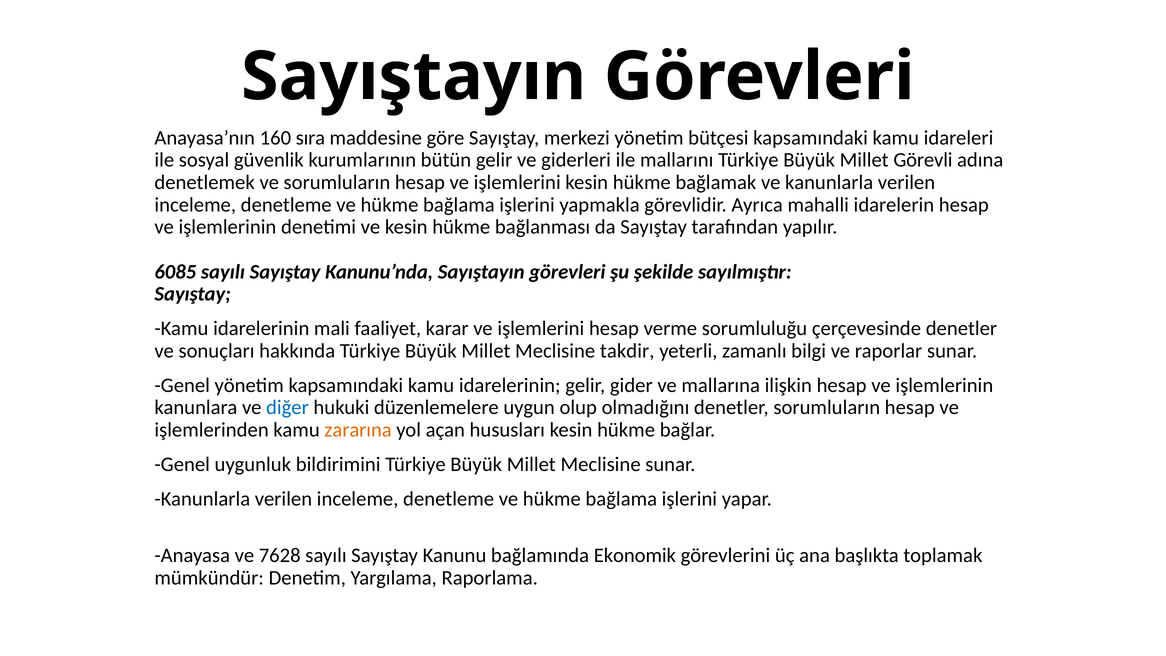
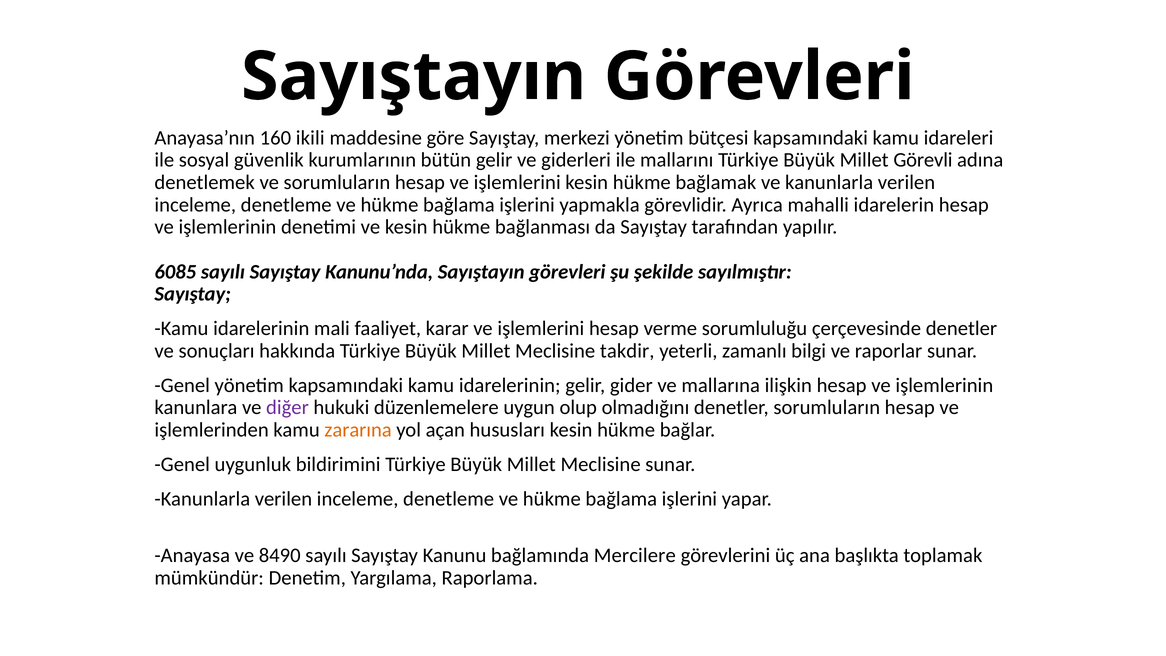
sıra: sıra -> ikili (310, 138)
diğer colour: blue -> purple (287, 408)
7628: 7628 -> 8490 (280, 556)
Ekonomik: Ekonomik -> Mercilere (635, 556)
